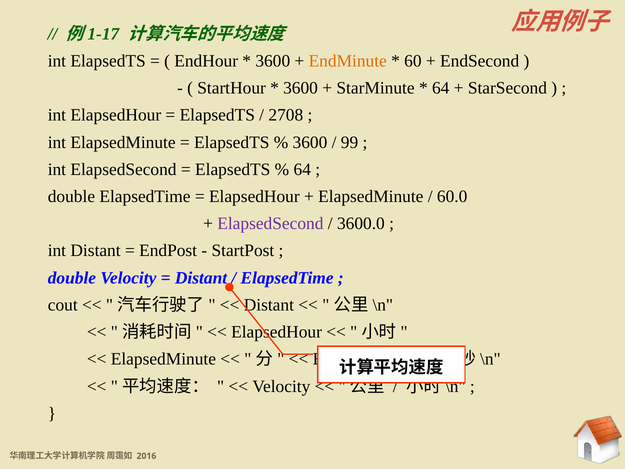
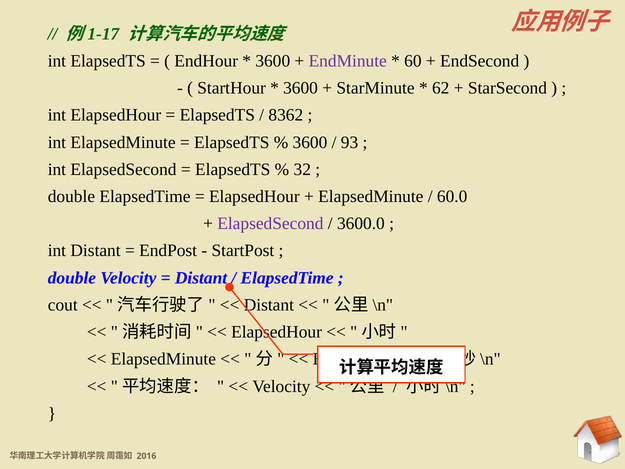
EndMinute colour: orange -> purple (348, 61)
64: 64 -> 62 (441, 88)
2708: 2708 -> 8362 (286, 115)
99: 99 -> 93 (350, 142)
64: 64 -> 32 (302, 169)
